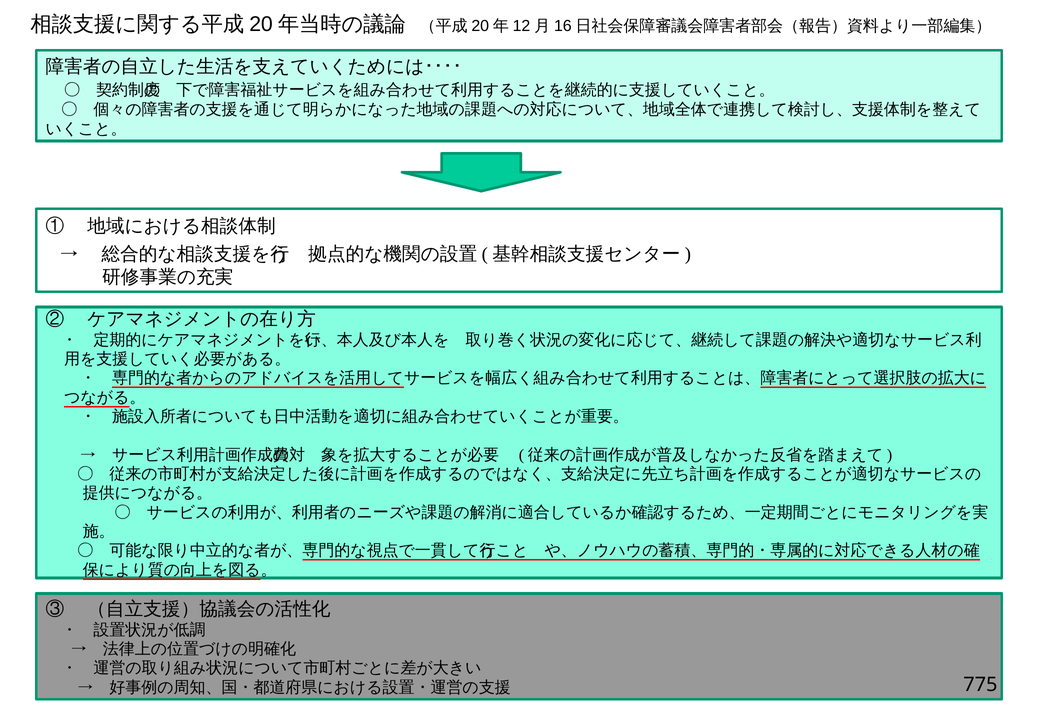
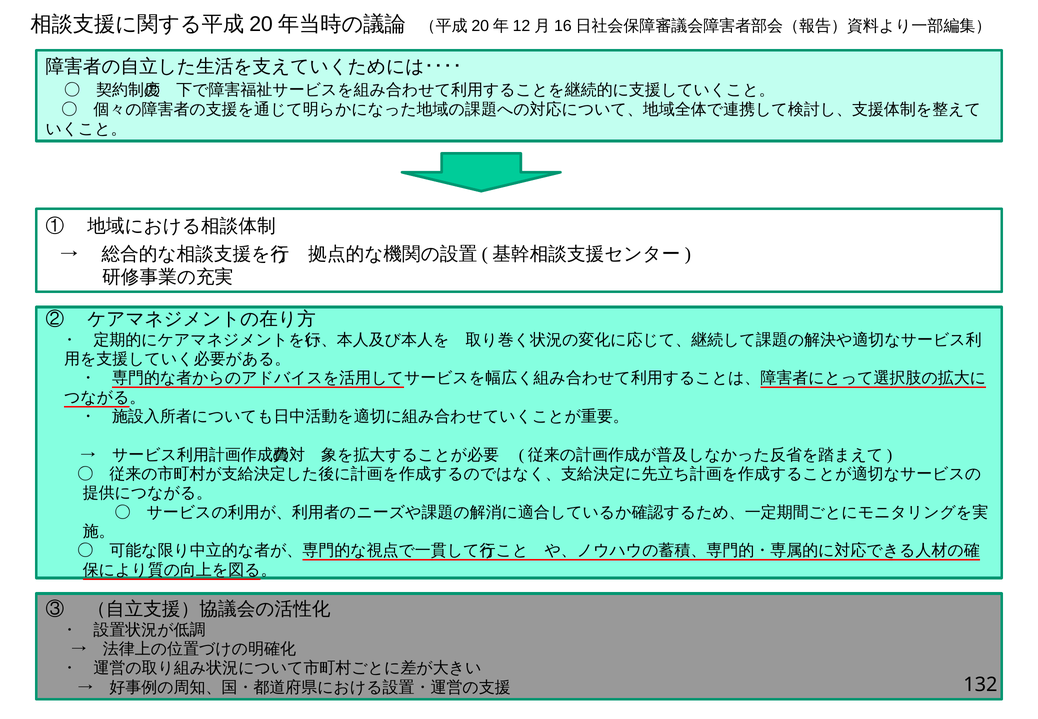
775: 775 -> 132 (980, 684)
